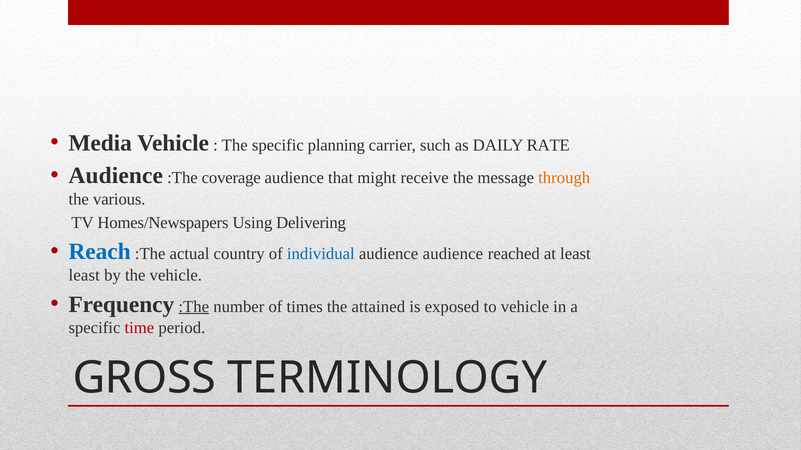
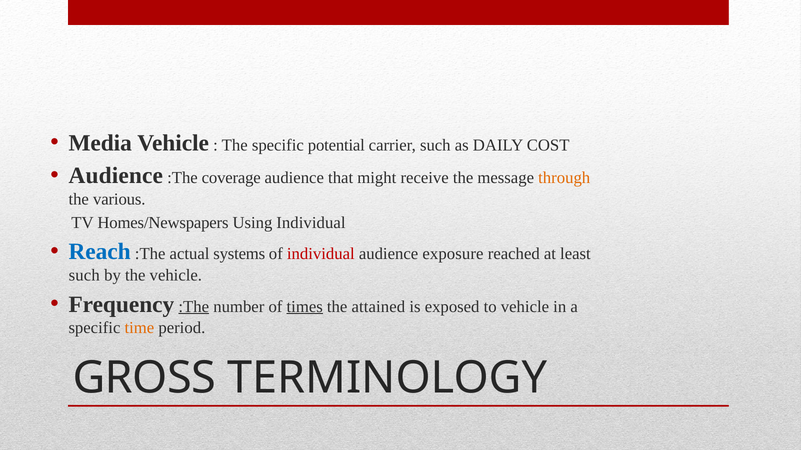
planning: planning -> potential (336, 145)
RATE: RATE -> COST (548, 145)
Using Delivering: Delivering -> Individual (311, 223)
country: country -> systems (239, 254)
individual colour: blue -> red (321, 254)
audience audience: audience -> exposure (453, 254)
least: least -> such (84, 276)
times underline: none -> present (305, 307)
time colour: red -> orange (139, 328)
